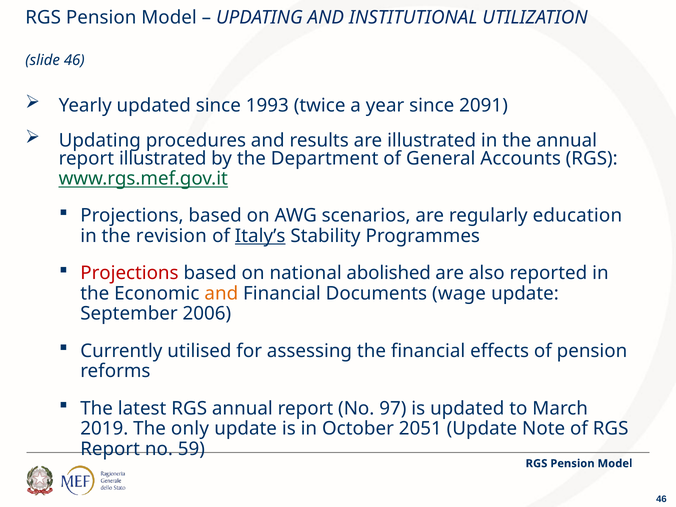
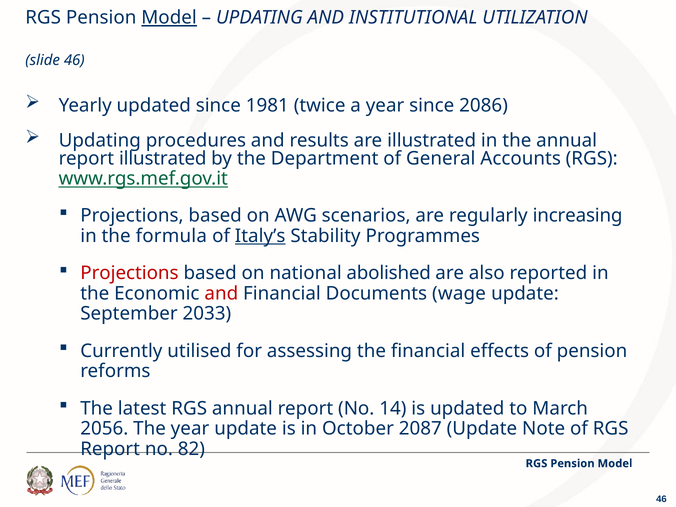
Model underline: none -> present (169, 18)
1993: 1993 -> 1981 (267, 105)
2091: 2091 -> 2086 (484, 105)
education: education -> increasing (578, 216)
revision: revision -> formula (171, 236)
and colour: orange -> red (221, 293)
2006: 2006 -> 2033 (207, 314)
97: 97 -> 14 (393, 408)
2019: 2019 -> 2056 (104, 429)
The only: only -> year (190, 429)
2051: 2051 -> 2087 (420, 429)
59: 59 -> 82 (191, 449)
